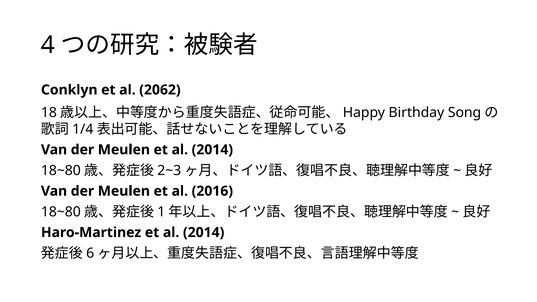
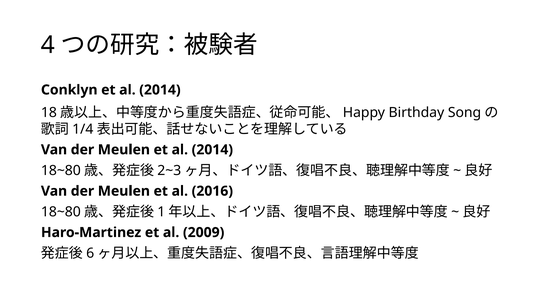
Conklyn et al 2062: 2062 -> 2014 (160, 90)
Haro-Martinez et al 2014: 2014 -> 2009 (204, 232)
